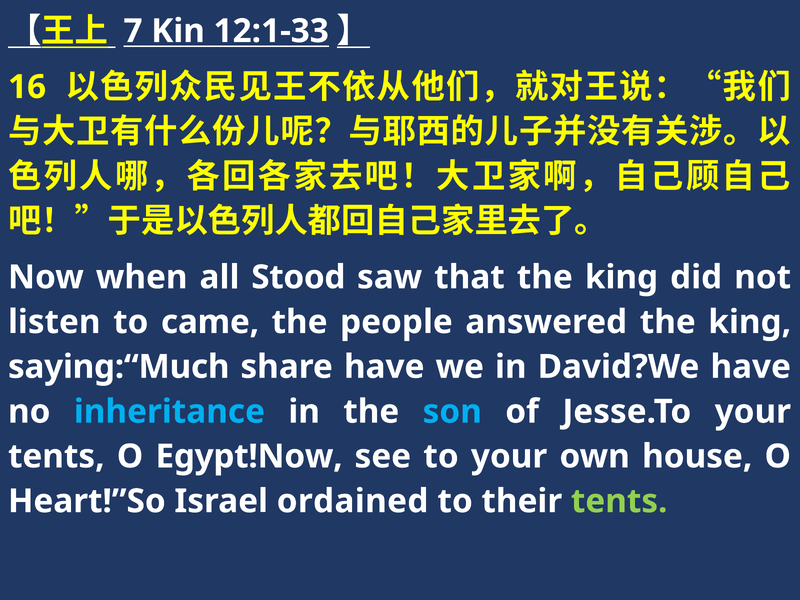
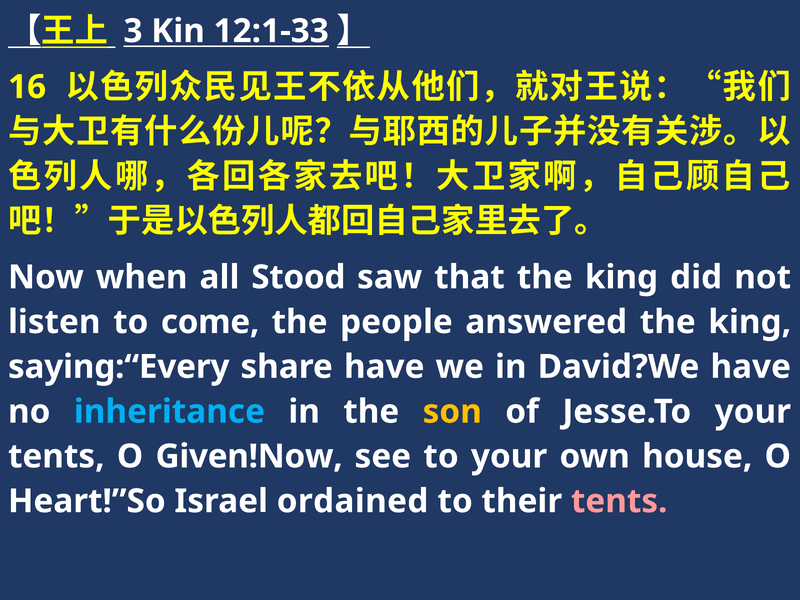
7: 7 -> 3 (133, 31)
came: came -> come (210, 322)
saying:“Much: saying:“Much -> saying:“Every (119, 367)
son colour: light blue -> yellow (452, 412)
Egypt!Now: Egypt!Now -> Given!Now (249, 456)
tents colour: light green -> pink (619, 501)
